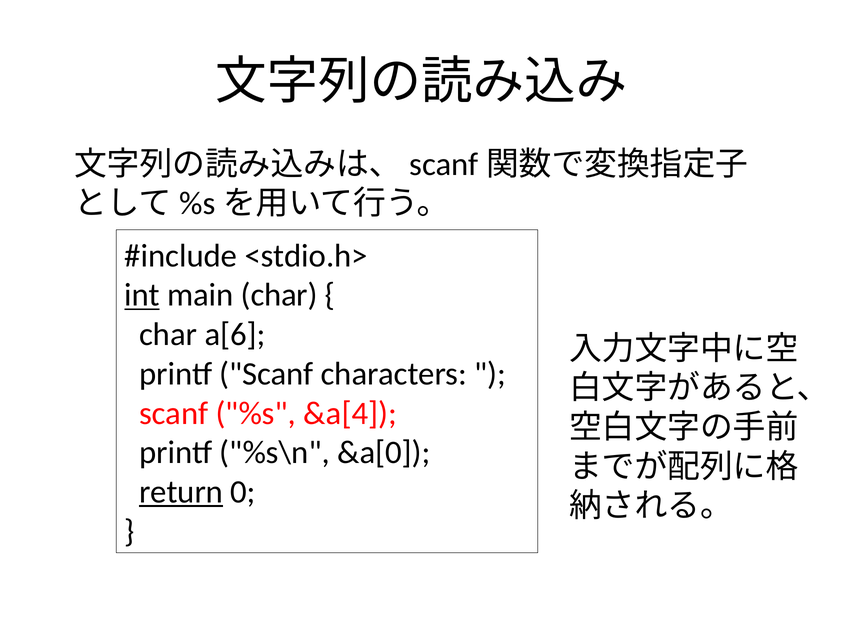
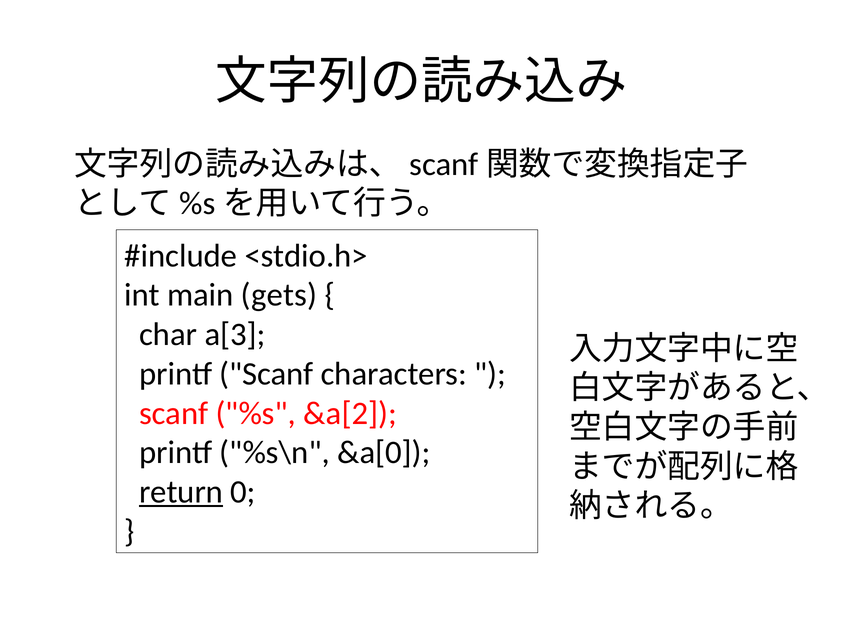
int underline: present -> none (142, 295)
main char: char -> gets (279, 295)
a[6: a[6 -> a[3 (235, 335)
&a[4: &a[4 -> &a[2 (350, 413)
